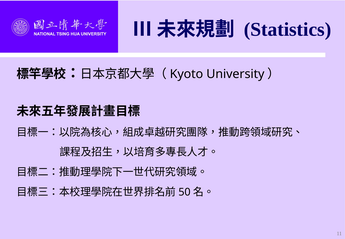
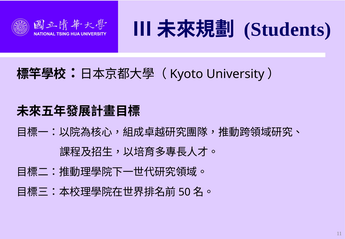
Statistics: Statistics -> Students (287, 29)
